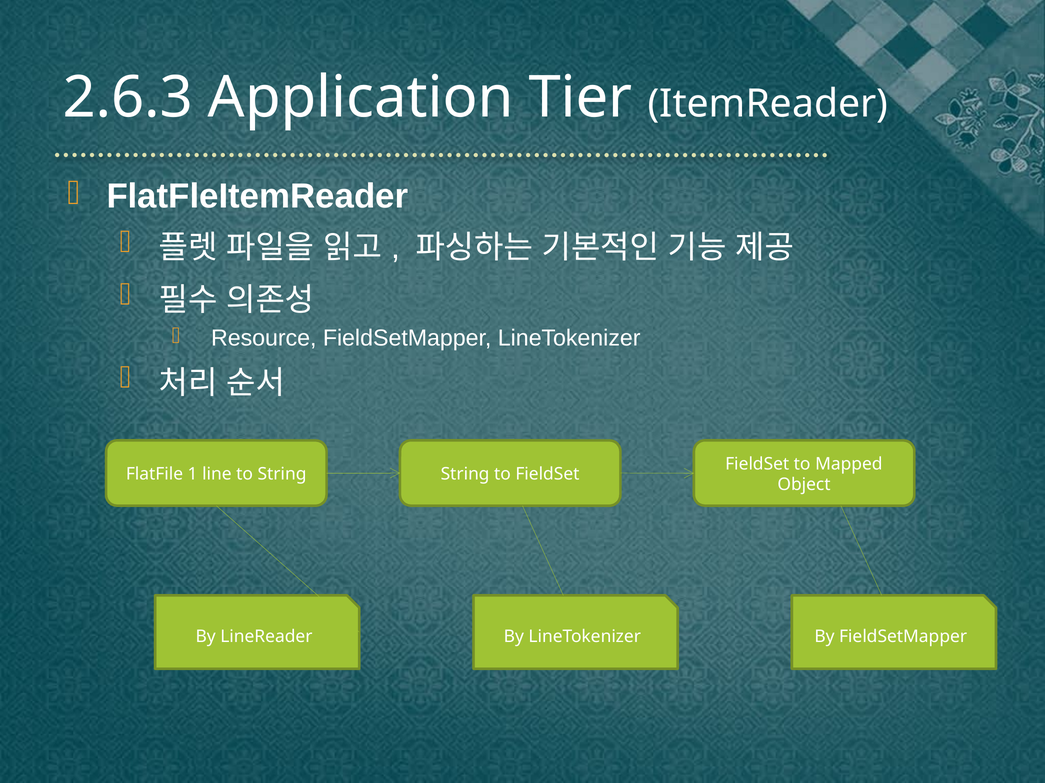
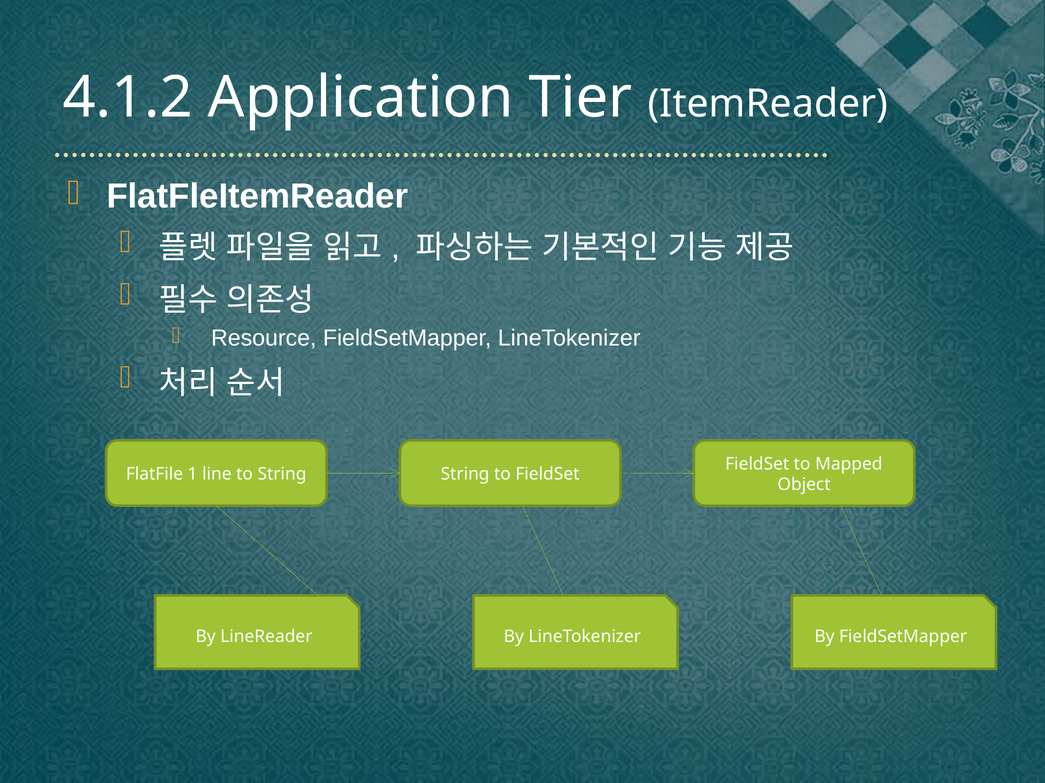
2.6.3: 2.6.3 -> 4.1.2 (128, 98)
